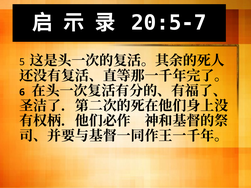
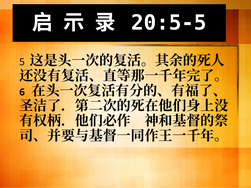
20:5-7: 20:5-7 -> 20:5-5 (169, 23)
